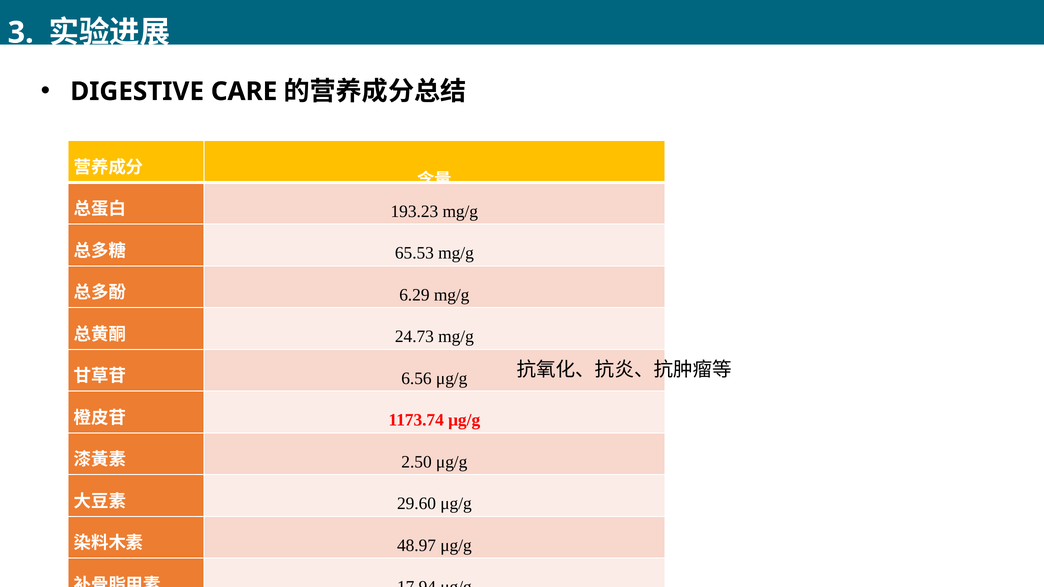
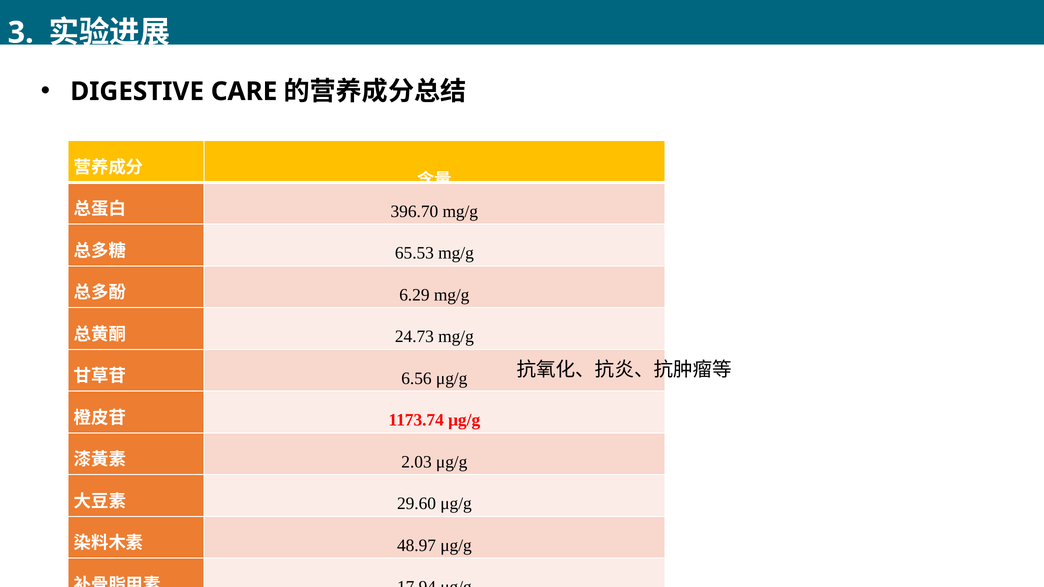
193.23: 193.23 -> 396.70 (414, 212)
2.50: 2.50 -> 2.03 (417, 462)
